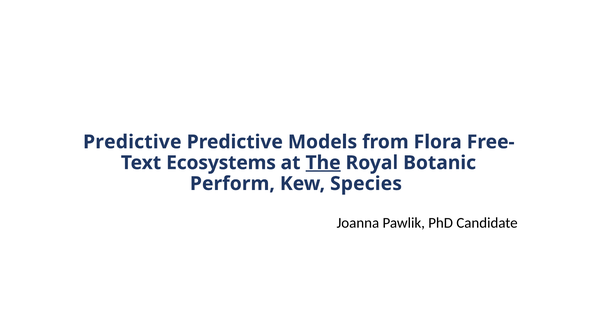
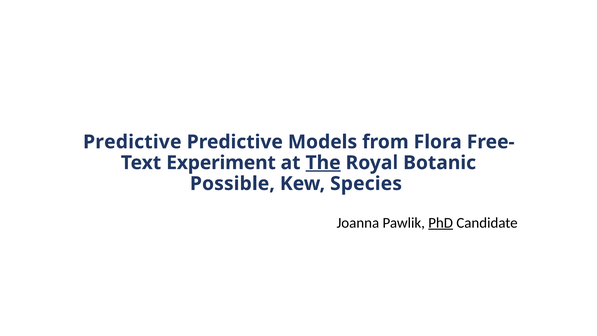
Ecosystems: Ecosystems -> Experiment (221, 163)
Perform: Perform -> Possible (232, 184)
PhD underline: none -> present (441, 223)
